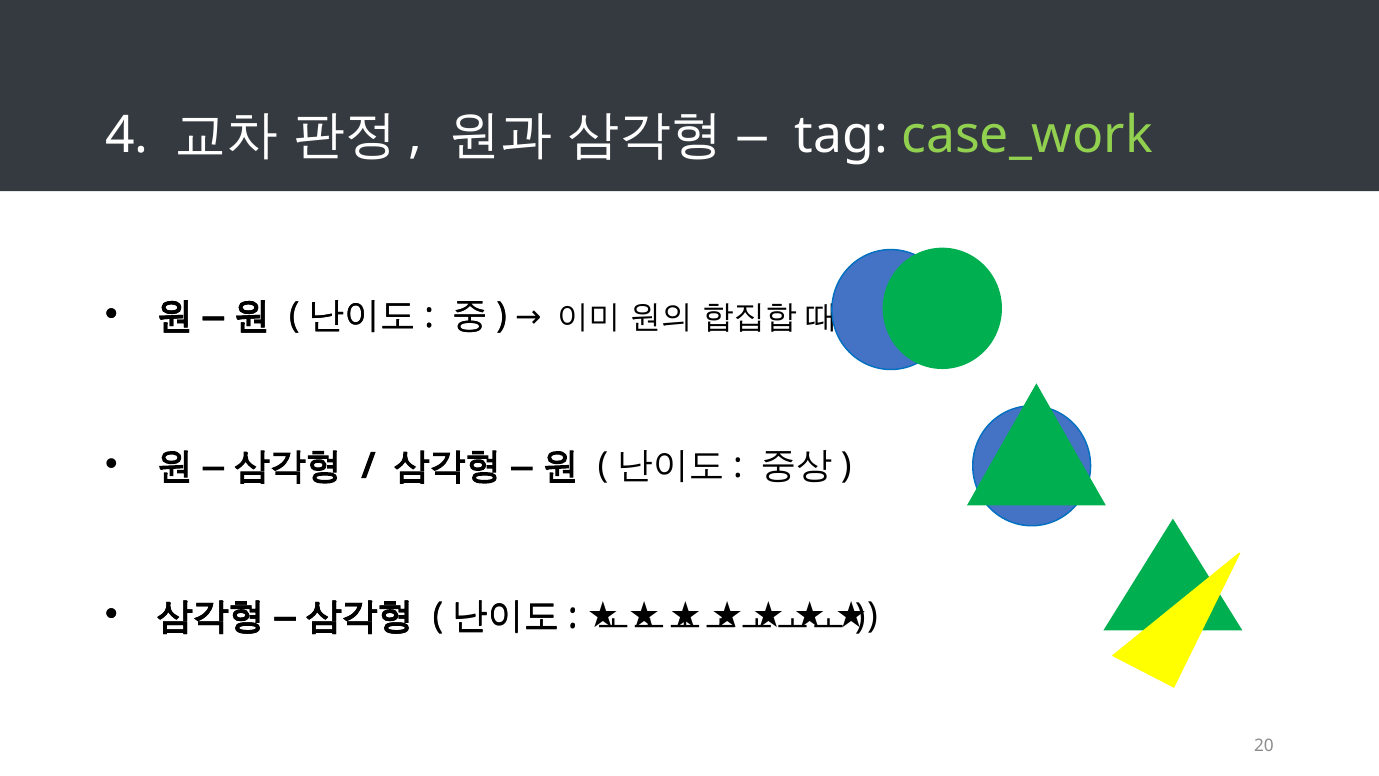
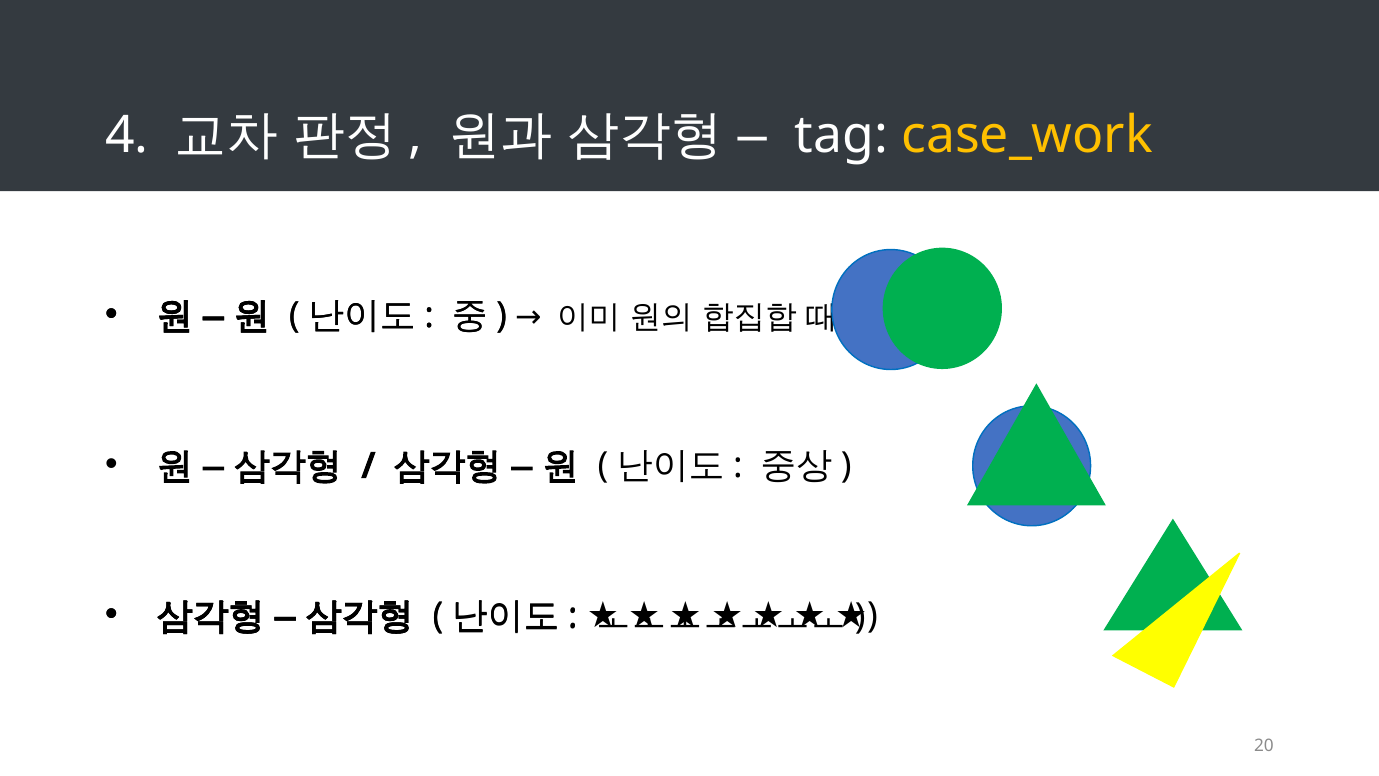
case_work colour: light green -> yellow (1027, 135)
